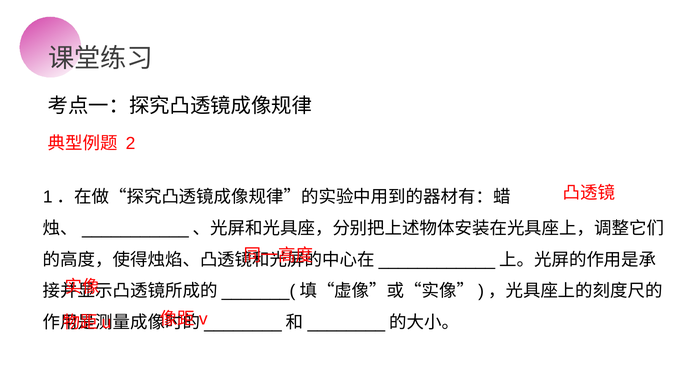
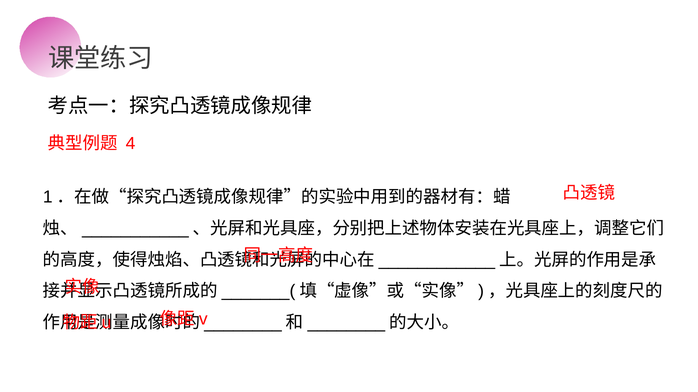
2: 2 -> 4 (130, 144)
